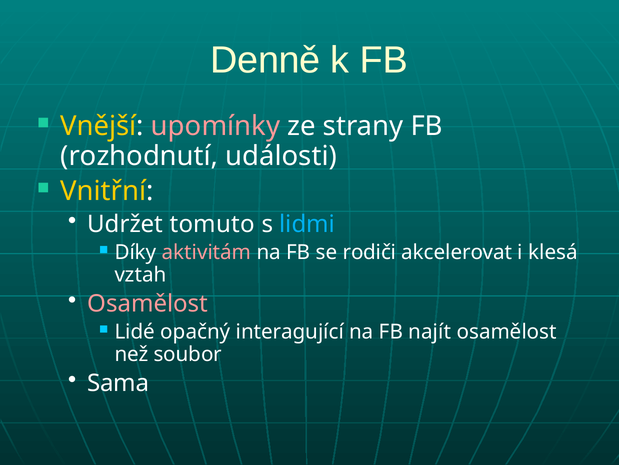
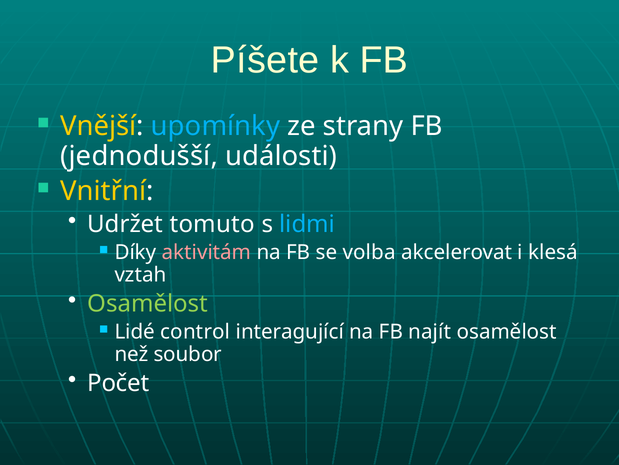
Denně: Denně -> Píšete (265, 60)
upomínky colour: pink -> light blue (216, 126)
rozhodnutí: rozhodnutí -> jednodušší (139, 156)
rodiči: rodiči -> volba (369, 252)
Osamělost colour: pink -> light green (148, 303)
opačný: opačný -> control (195, 332)
Sama: Sama -> Počet (118, 383)
